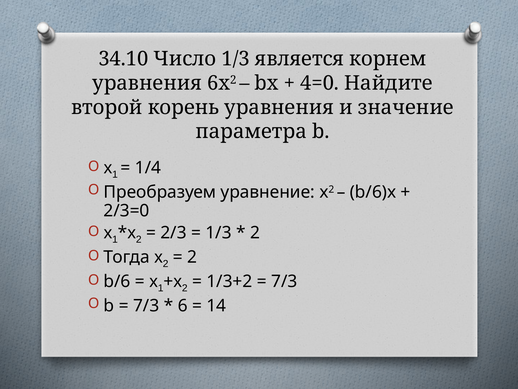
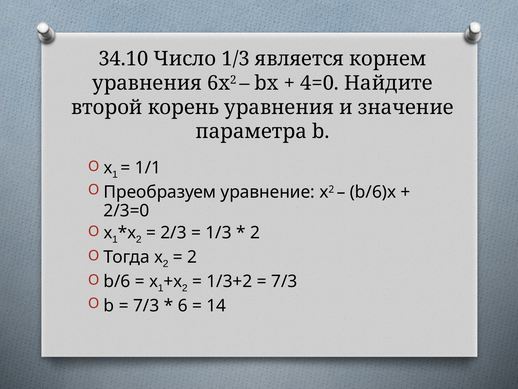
1/4: 1/4 -> 1/1 (148, 168)
